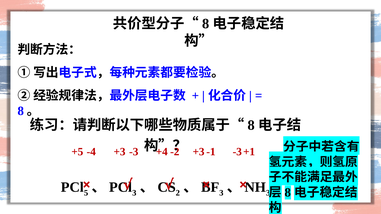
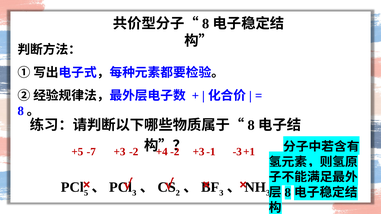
-4: -4 -> -7 (91, 152)
-3: -3 -> -2 (134, 152)
